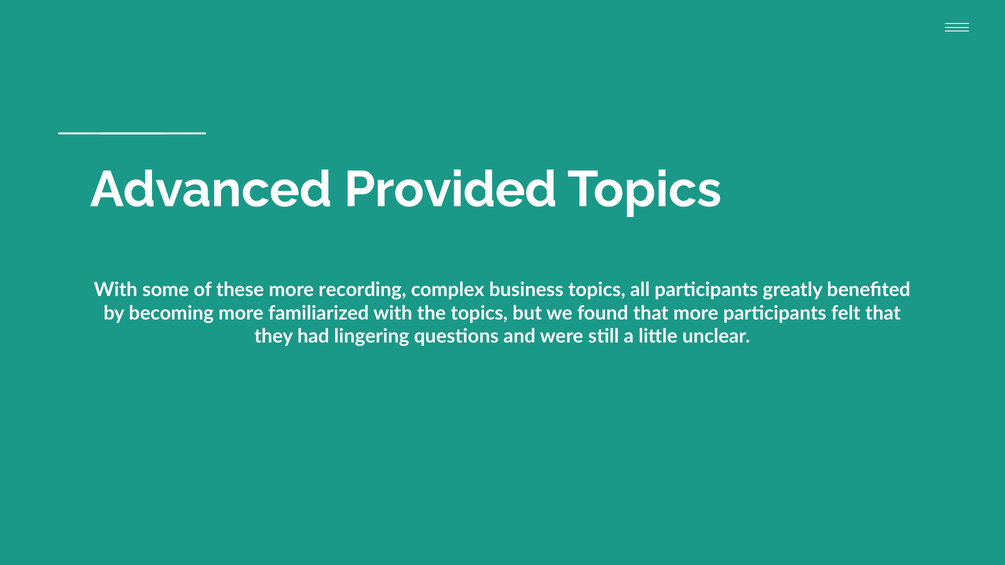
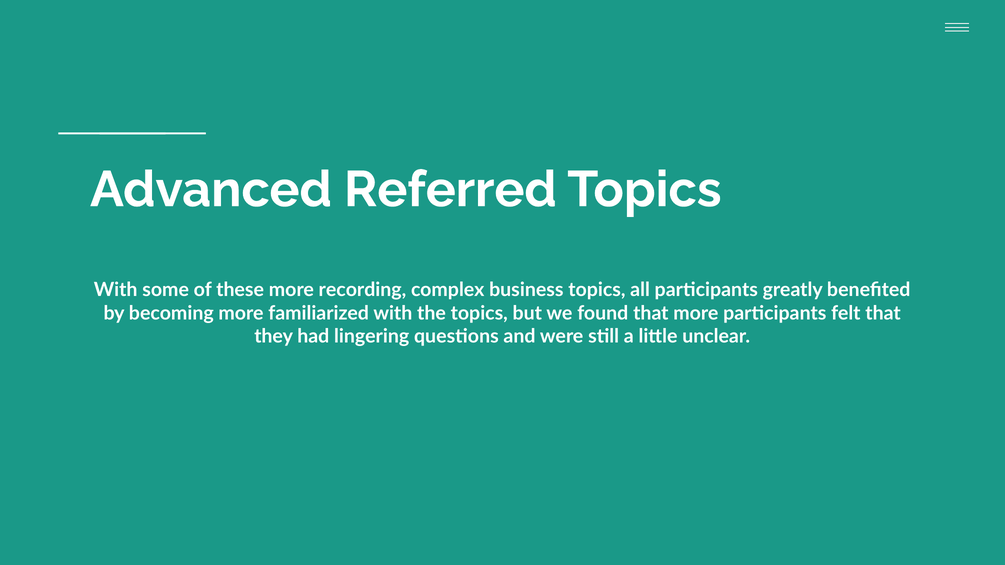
Provided: Provided -> Referred (450, 190)
